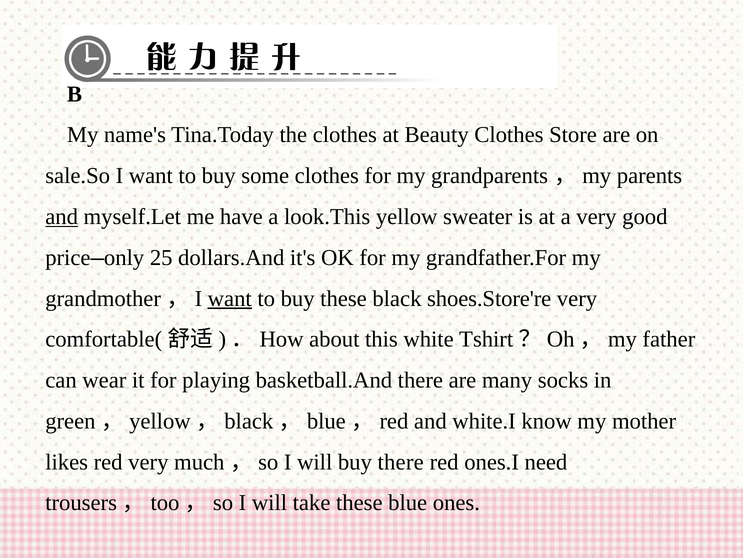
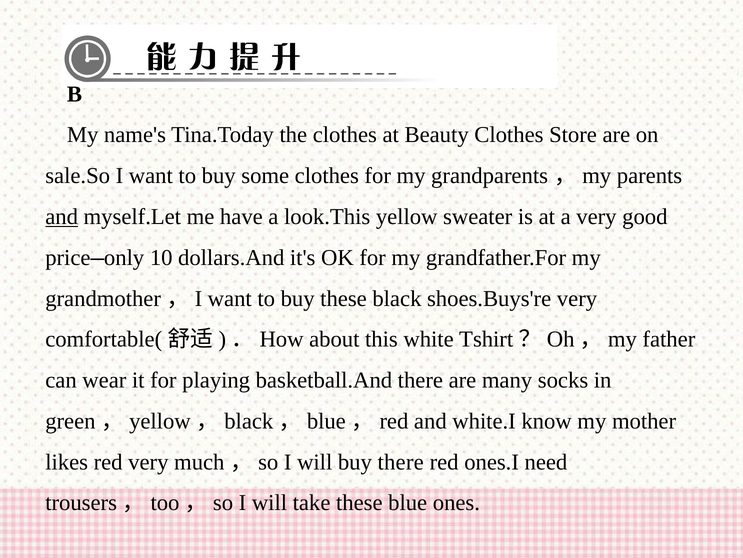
25: 25 -> 10 (161, 257)
want underline: present -> none (230, 298)
shoes.Store're: shoes.Store're -> shoes.Buys're (489, 298)
